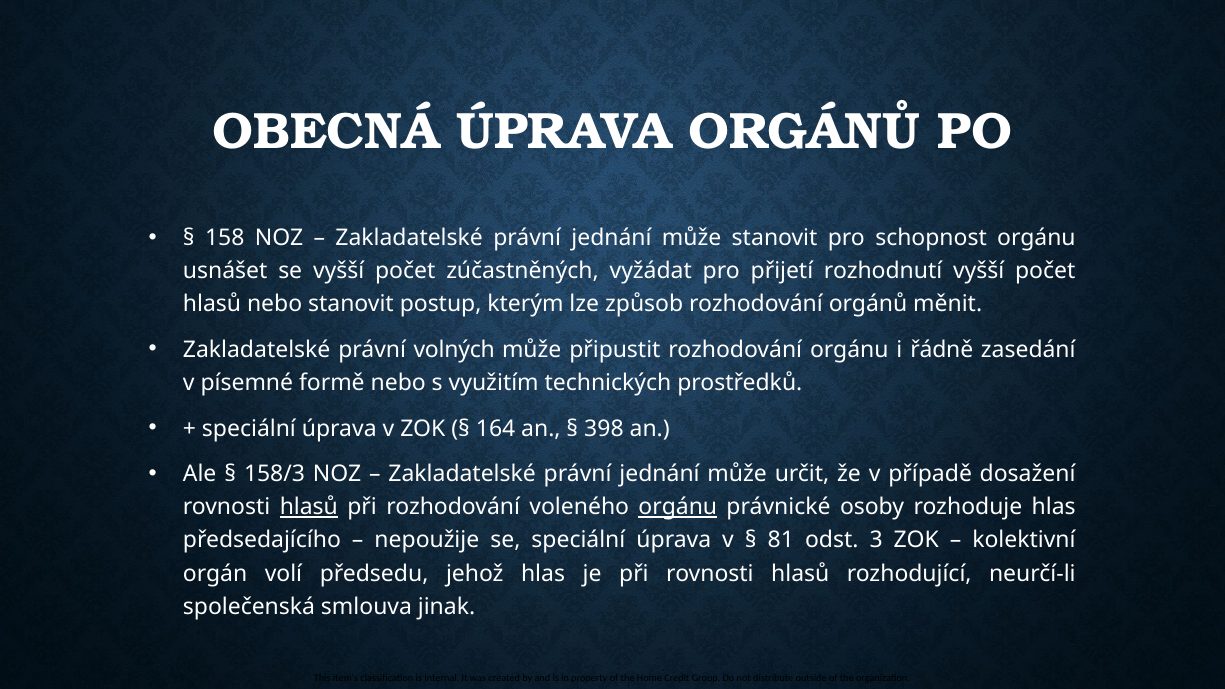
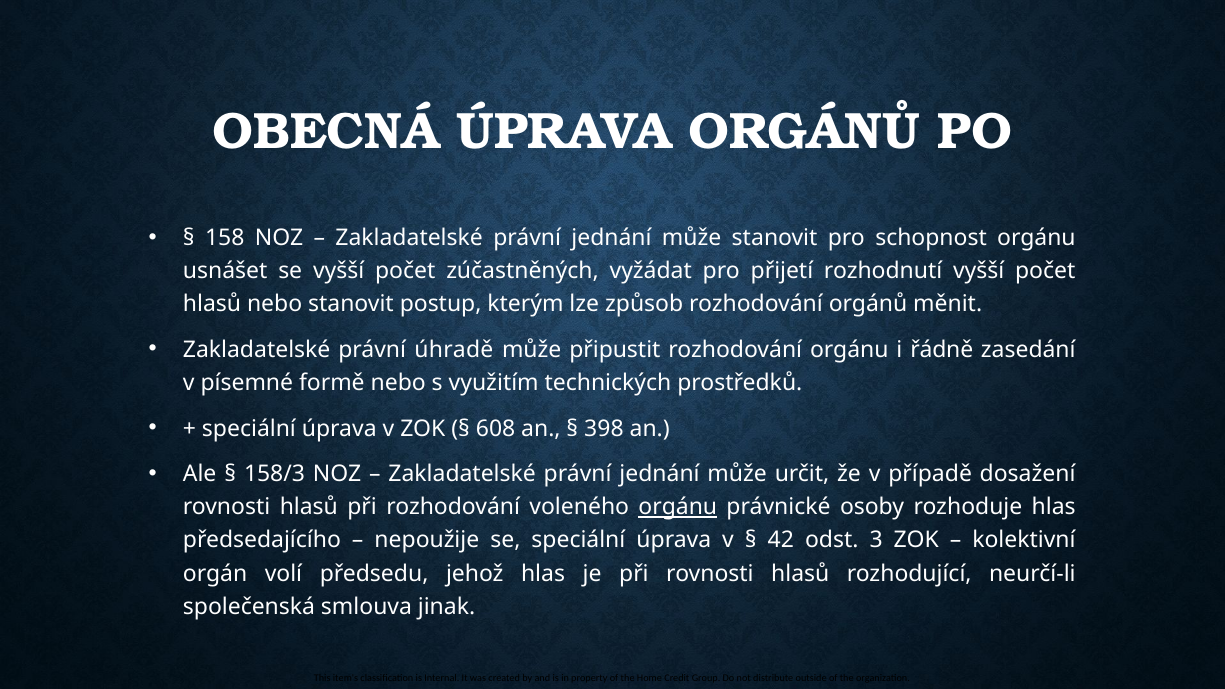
volných: volných -> úhradě (454, 350)
164: 164 -> 608 (496, 428)
hlasů underline: present -> none (309, 507)
81: 81 -> 42 (781, 540)
